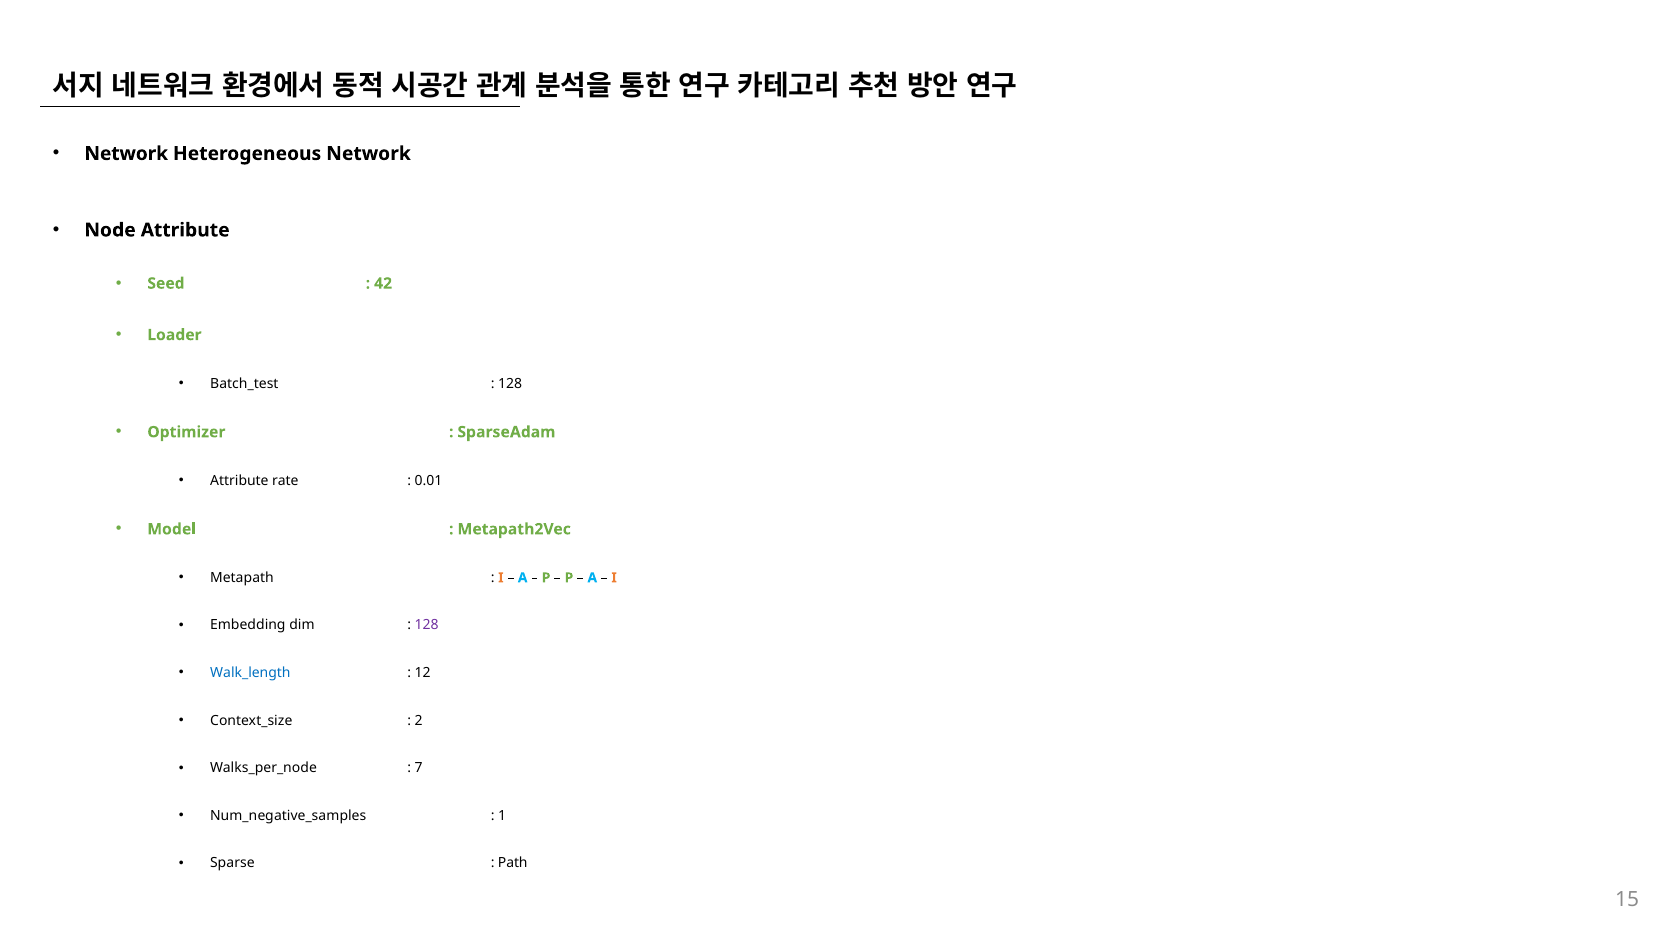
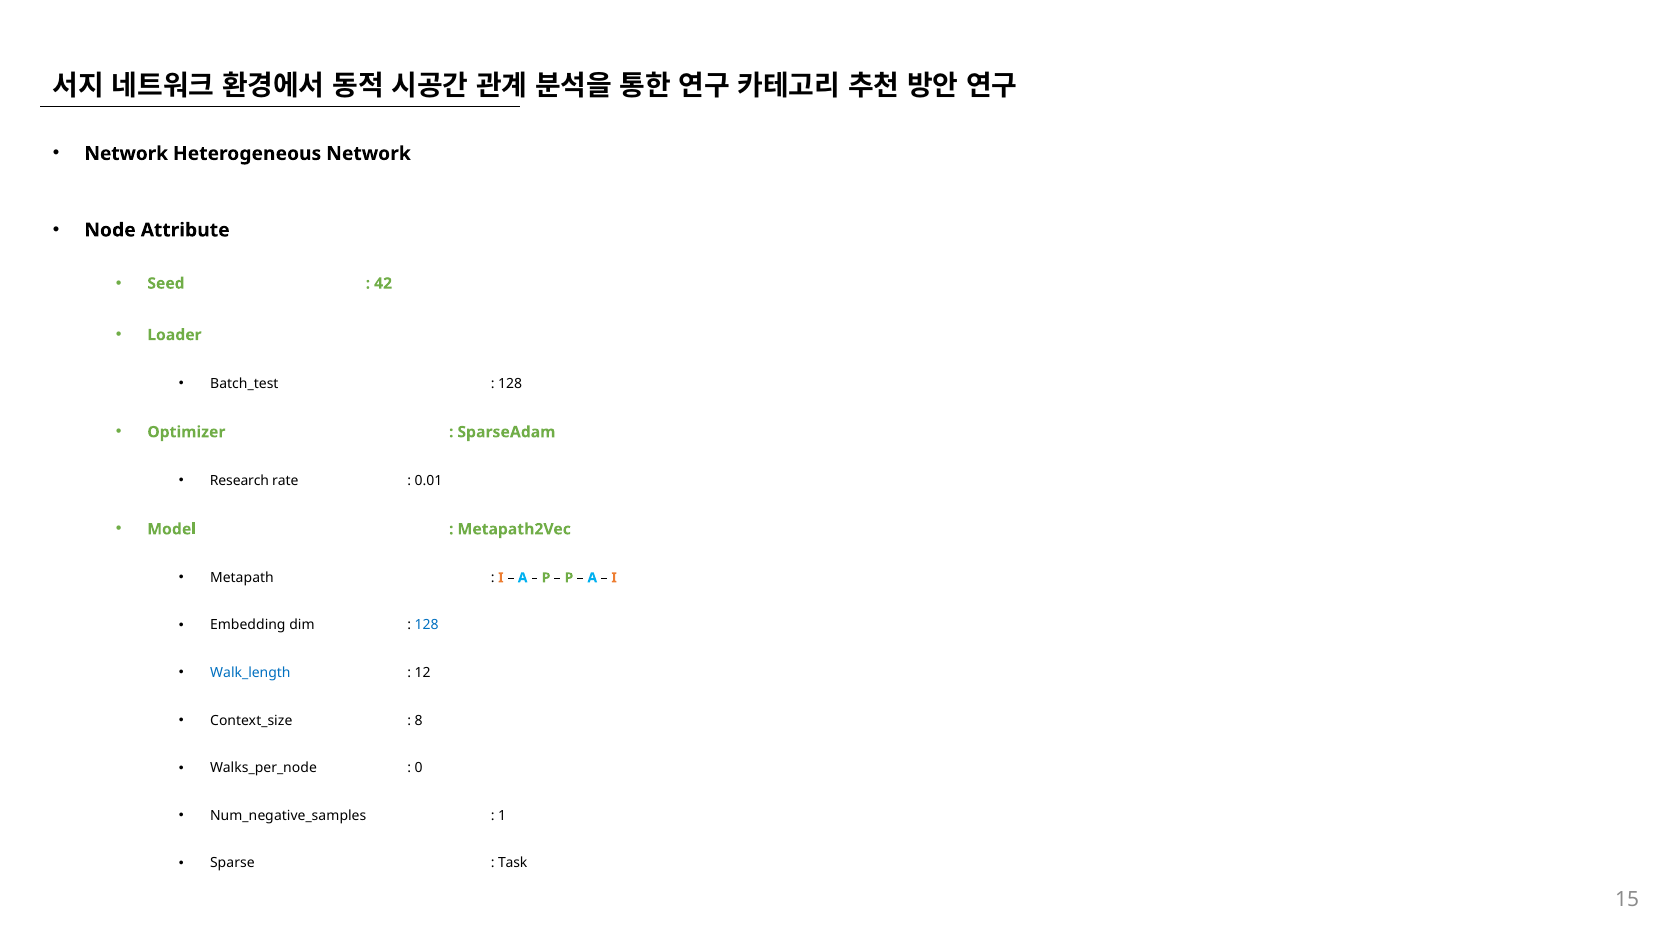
Attribute: Attribute -> Research (239, 480)
128 colour: purple -> blue (427, 625)
2: 2 -> 8 (419, 720)
7: 7 -> 0 (419, 767)
Path: Path -> Task (513, 863)
